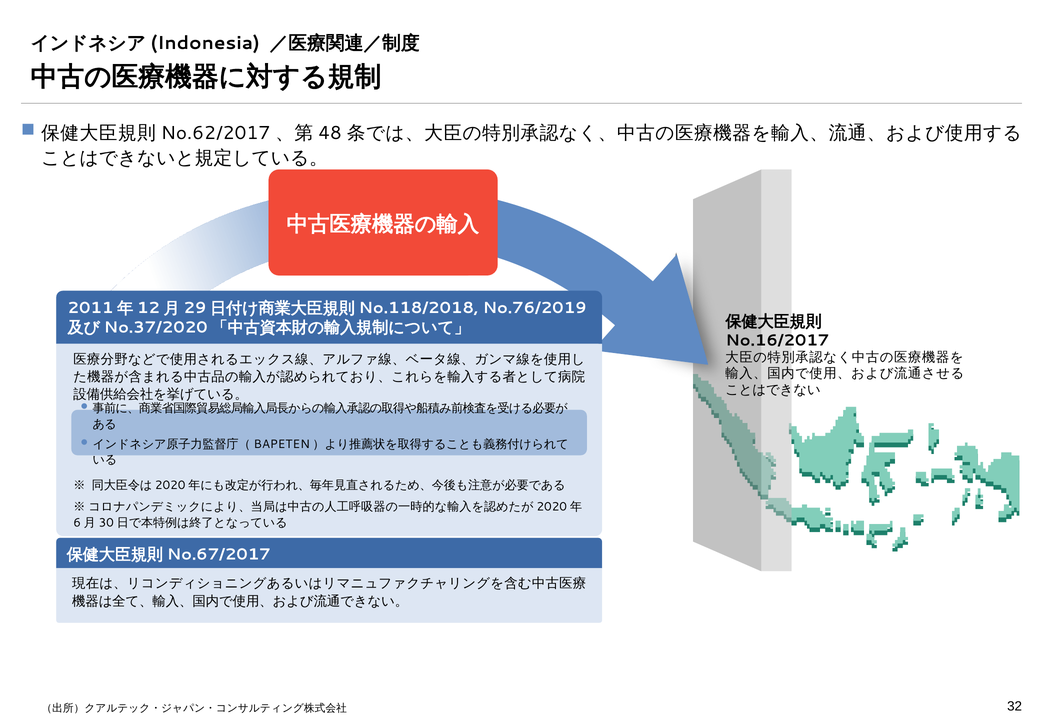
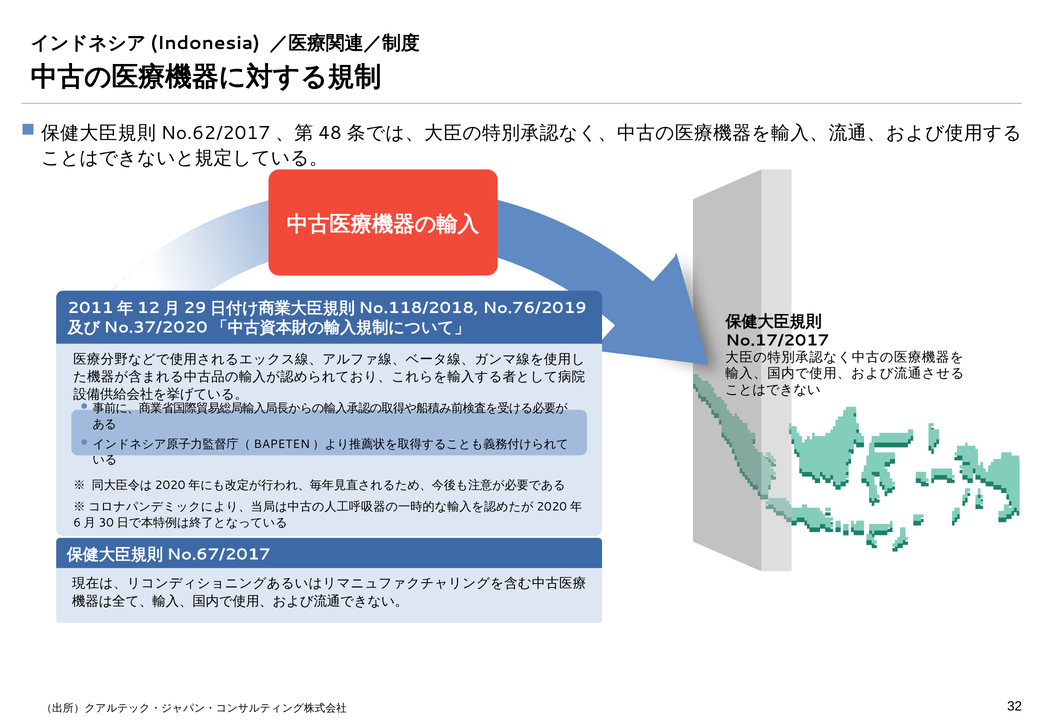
No.16/2017: No.16/2017 -> No.17/2017 (777, 341)
